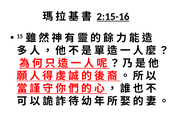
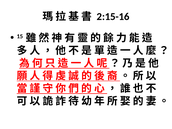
2:15-16 underline: present -> none (113, 17)
